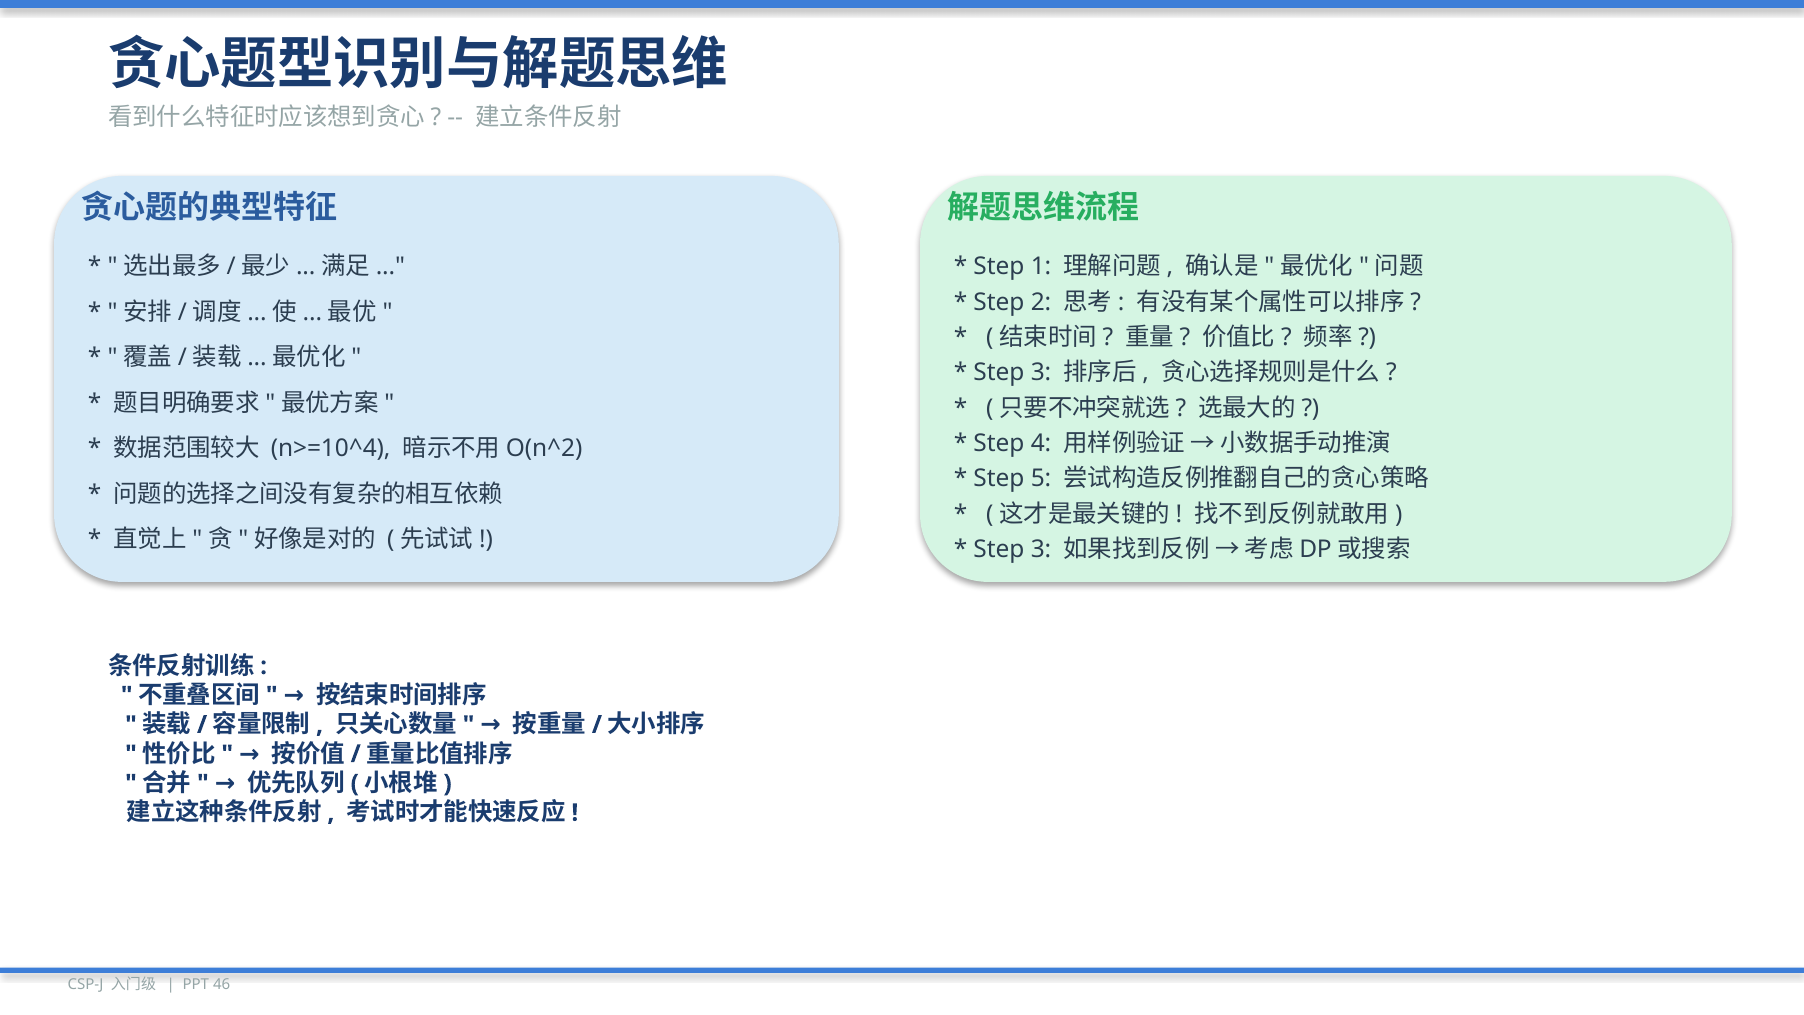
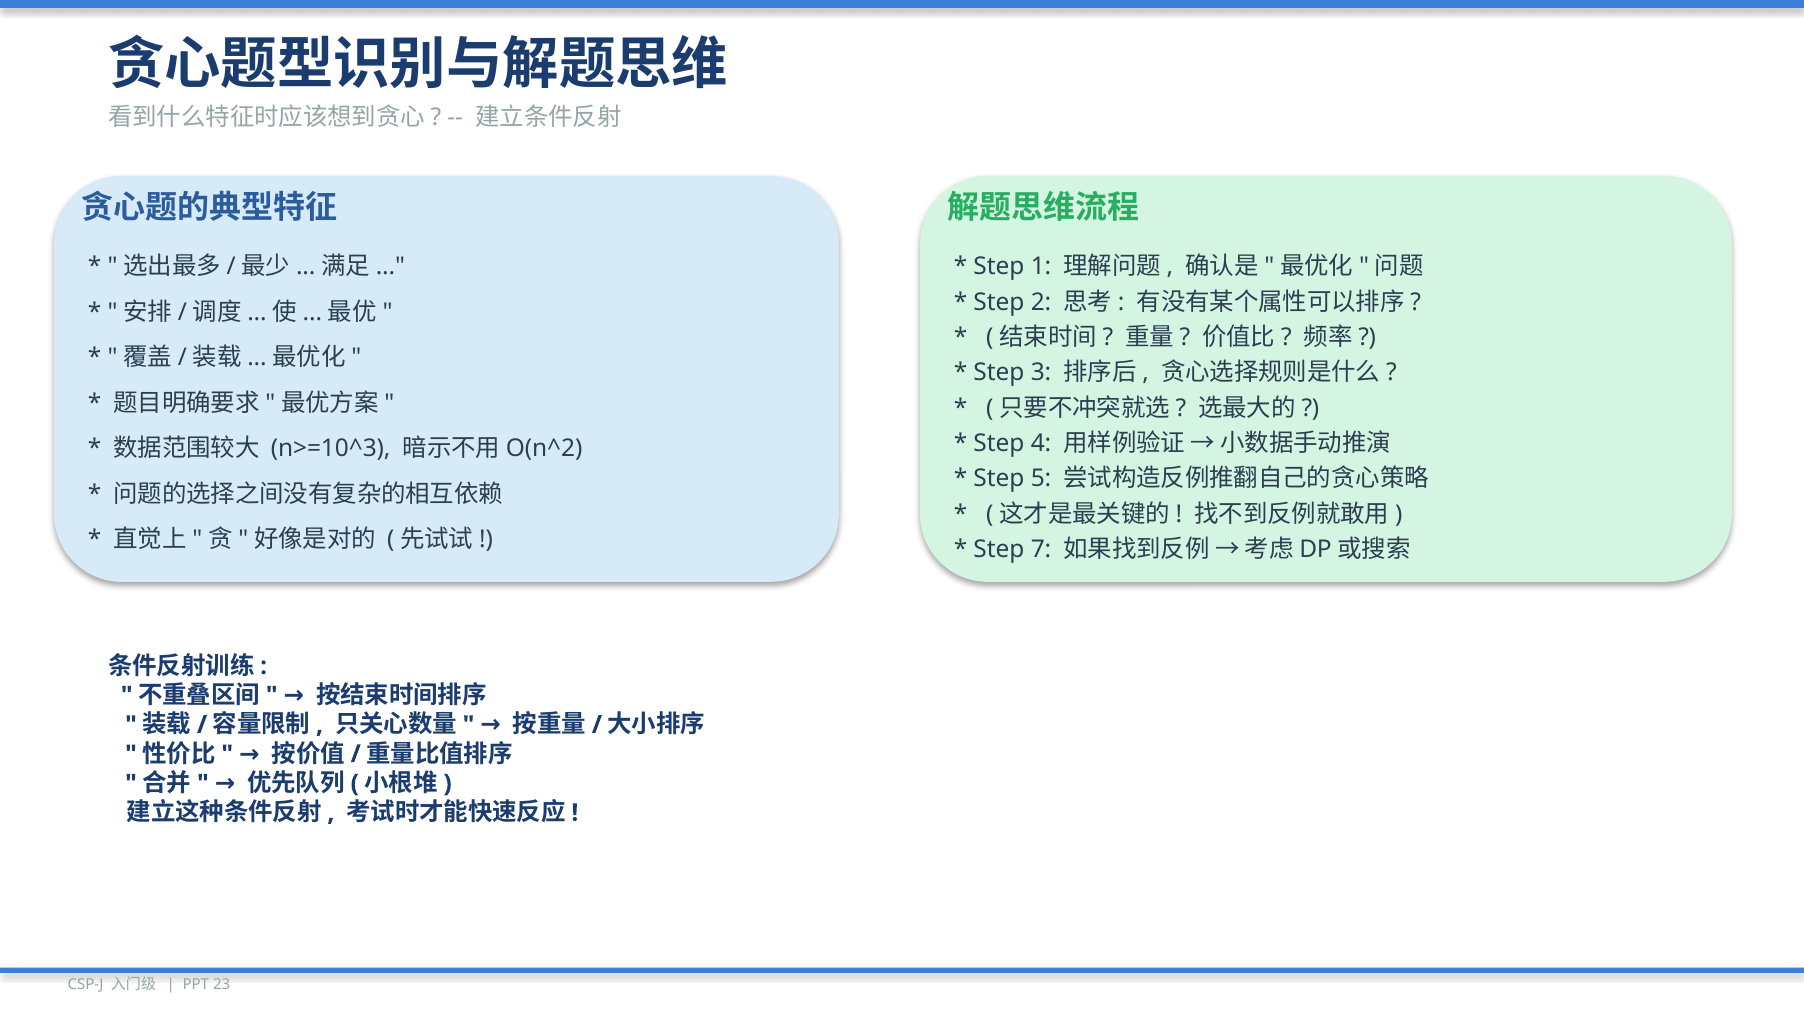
n>=10^4: n>=10^4 -> n>=10^3 (331, 448)
3: 3 -> 7 (1041, 549)
46: 46 -> 23 (222, 984)
